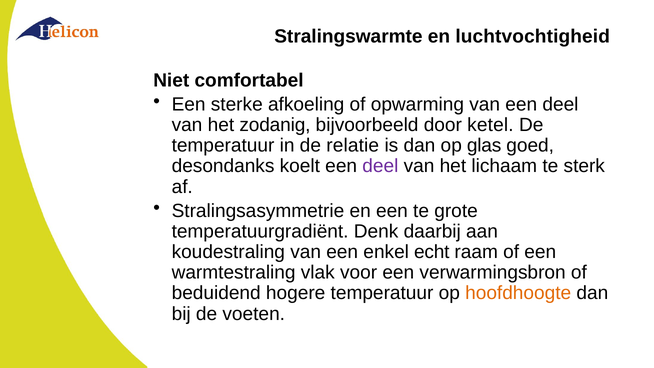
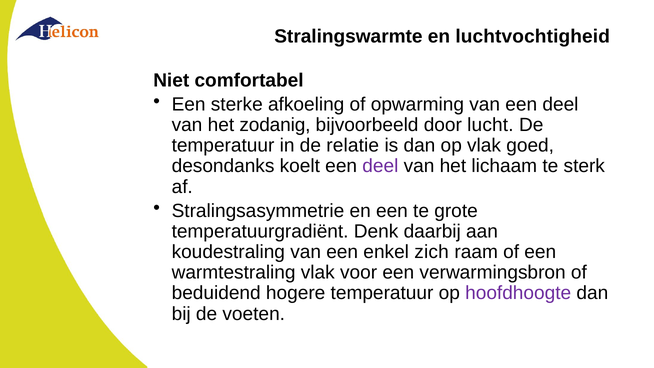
ketel: ketel -> lucht (490, 125)
op glas: glas -> vlak (484, 145)
echt: echt -> zich (432, 252)
hoofdhoogte colour: orange -> purple (518, 293)
